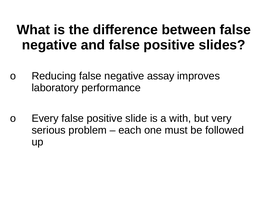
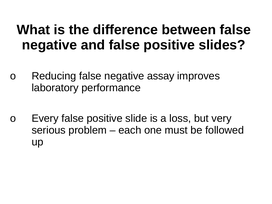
with: with -> loss (180, 118)
